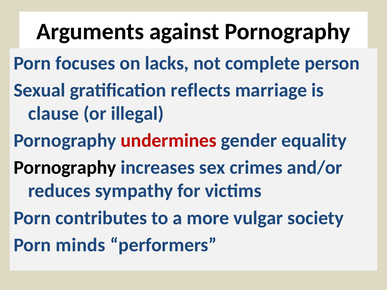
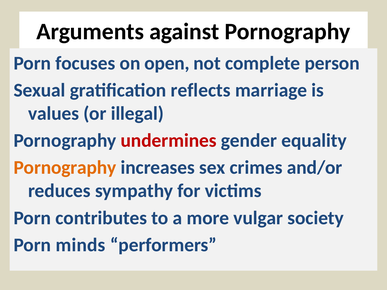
lacks: lacks -> open (167, 63)
clause: clause -> values (54, 114)
Pornography colour: black -> orange (65, 168)
